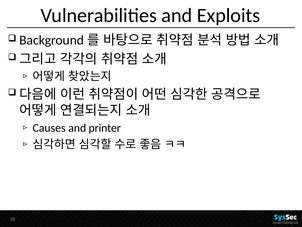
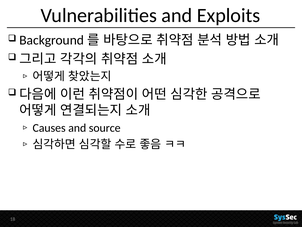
printer: printer -> source (105, 128)
